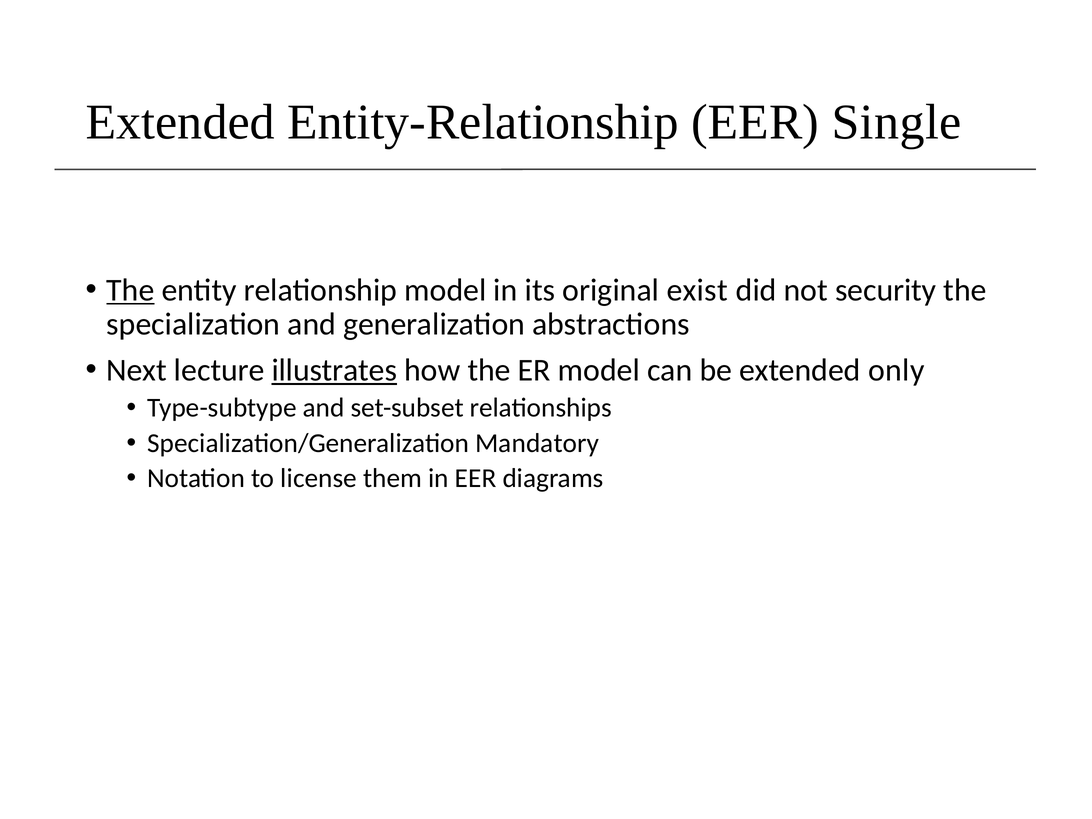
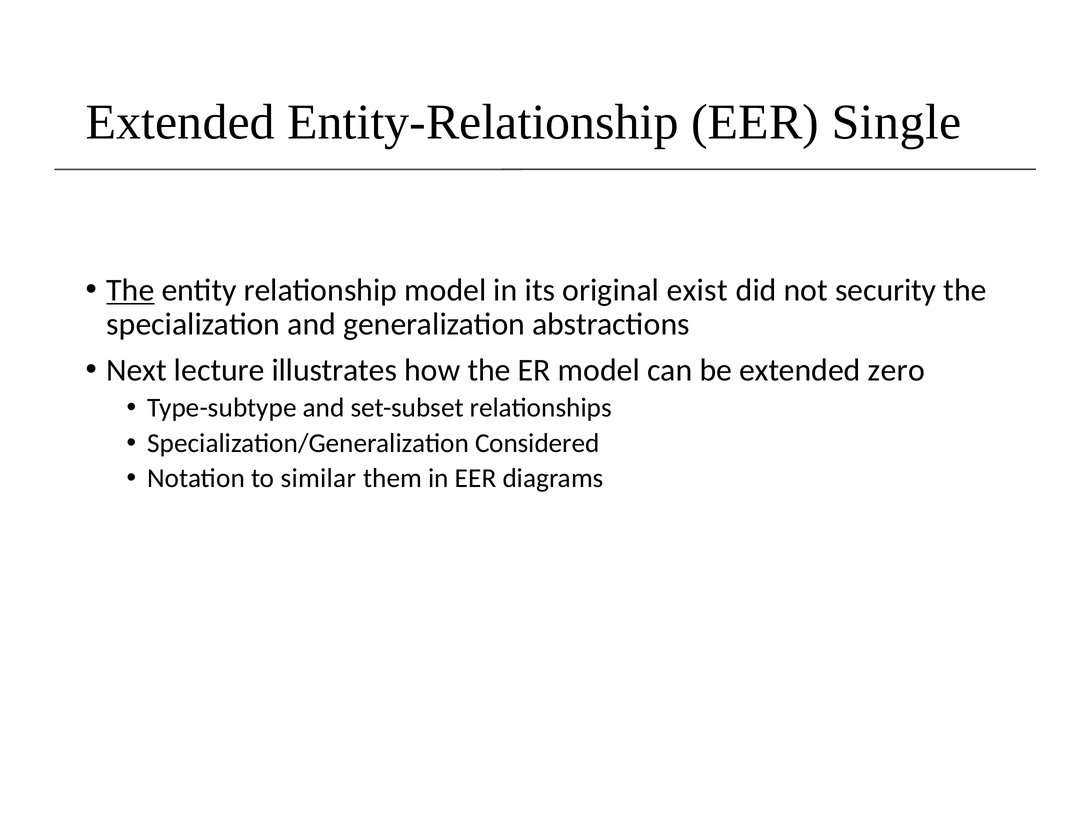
illustrates underline: present -> none (334, 370)
only: only -> zero (896, 370)
Mandatory: Mandatory -> Considered (537, 443)
license: license -> similar (319, 478)
